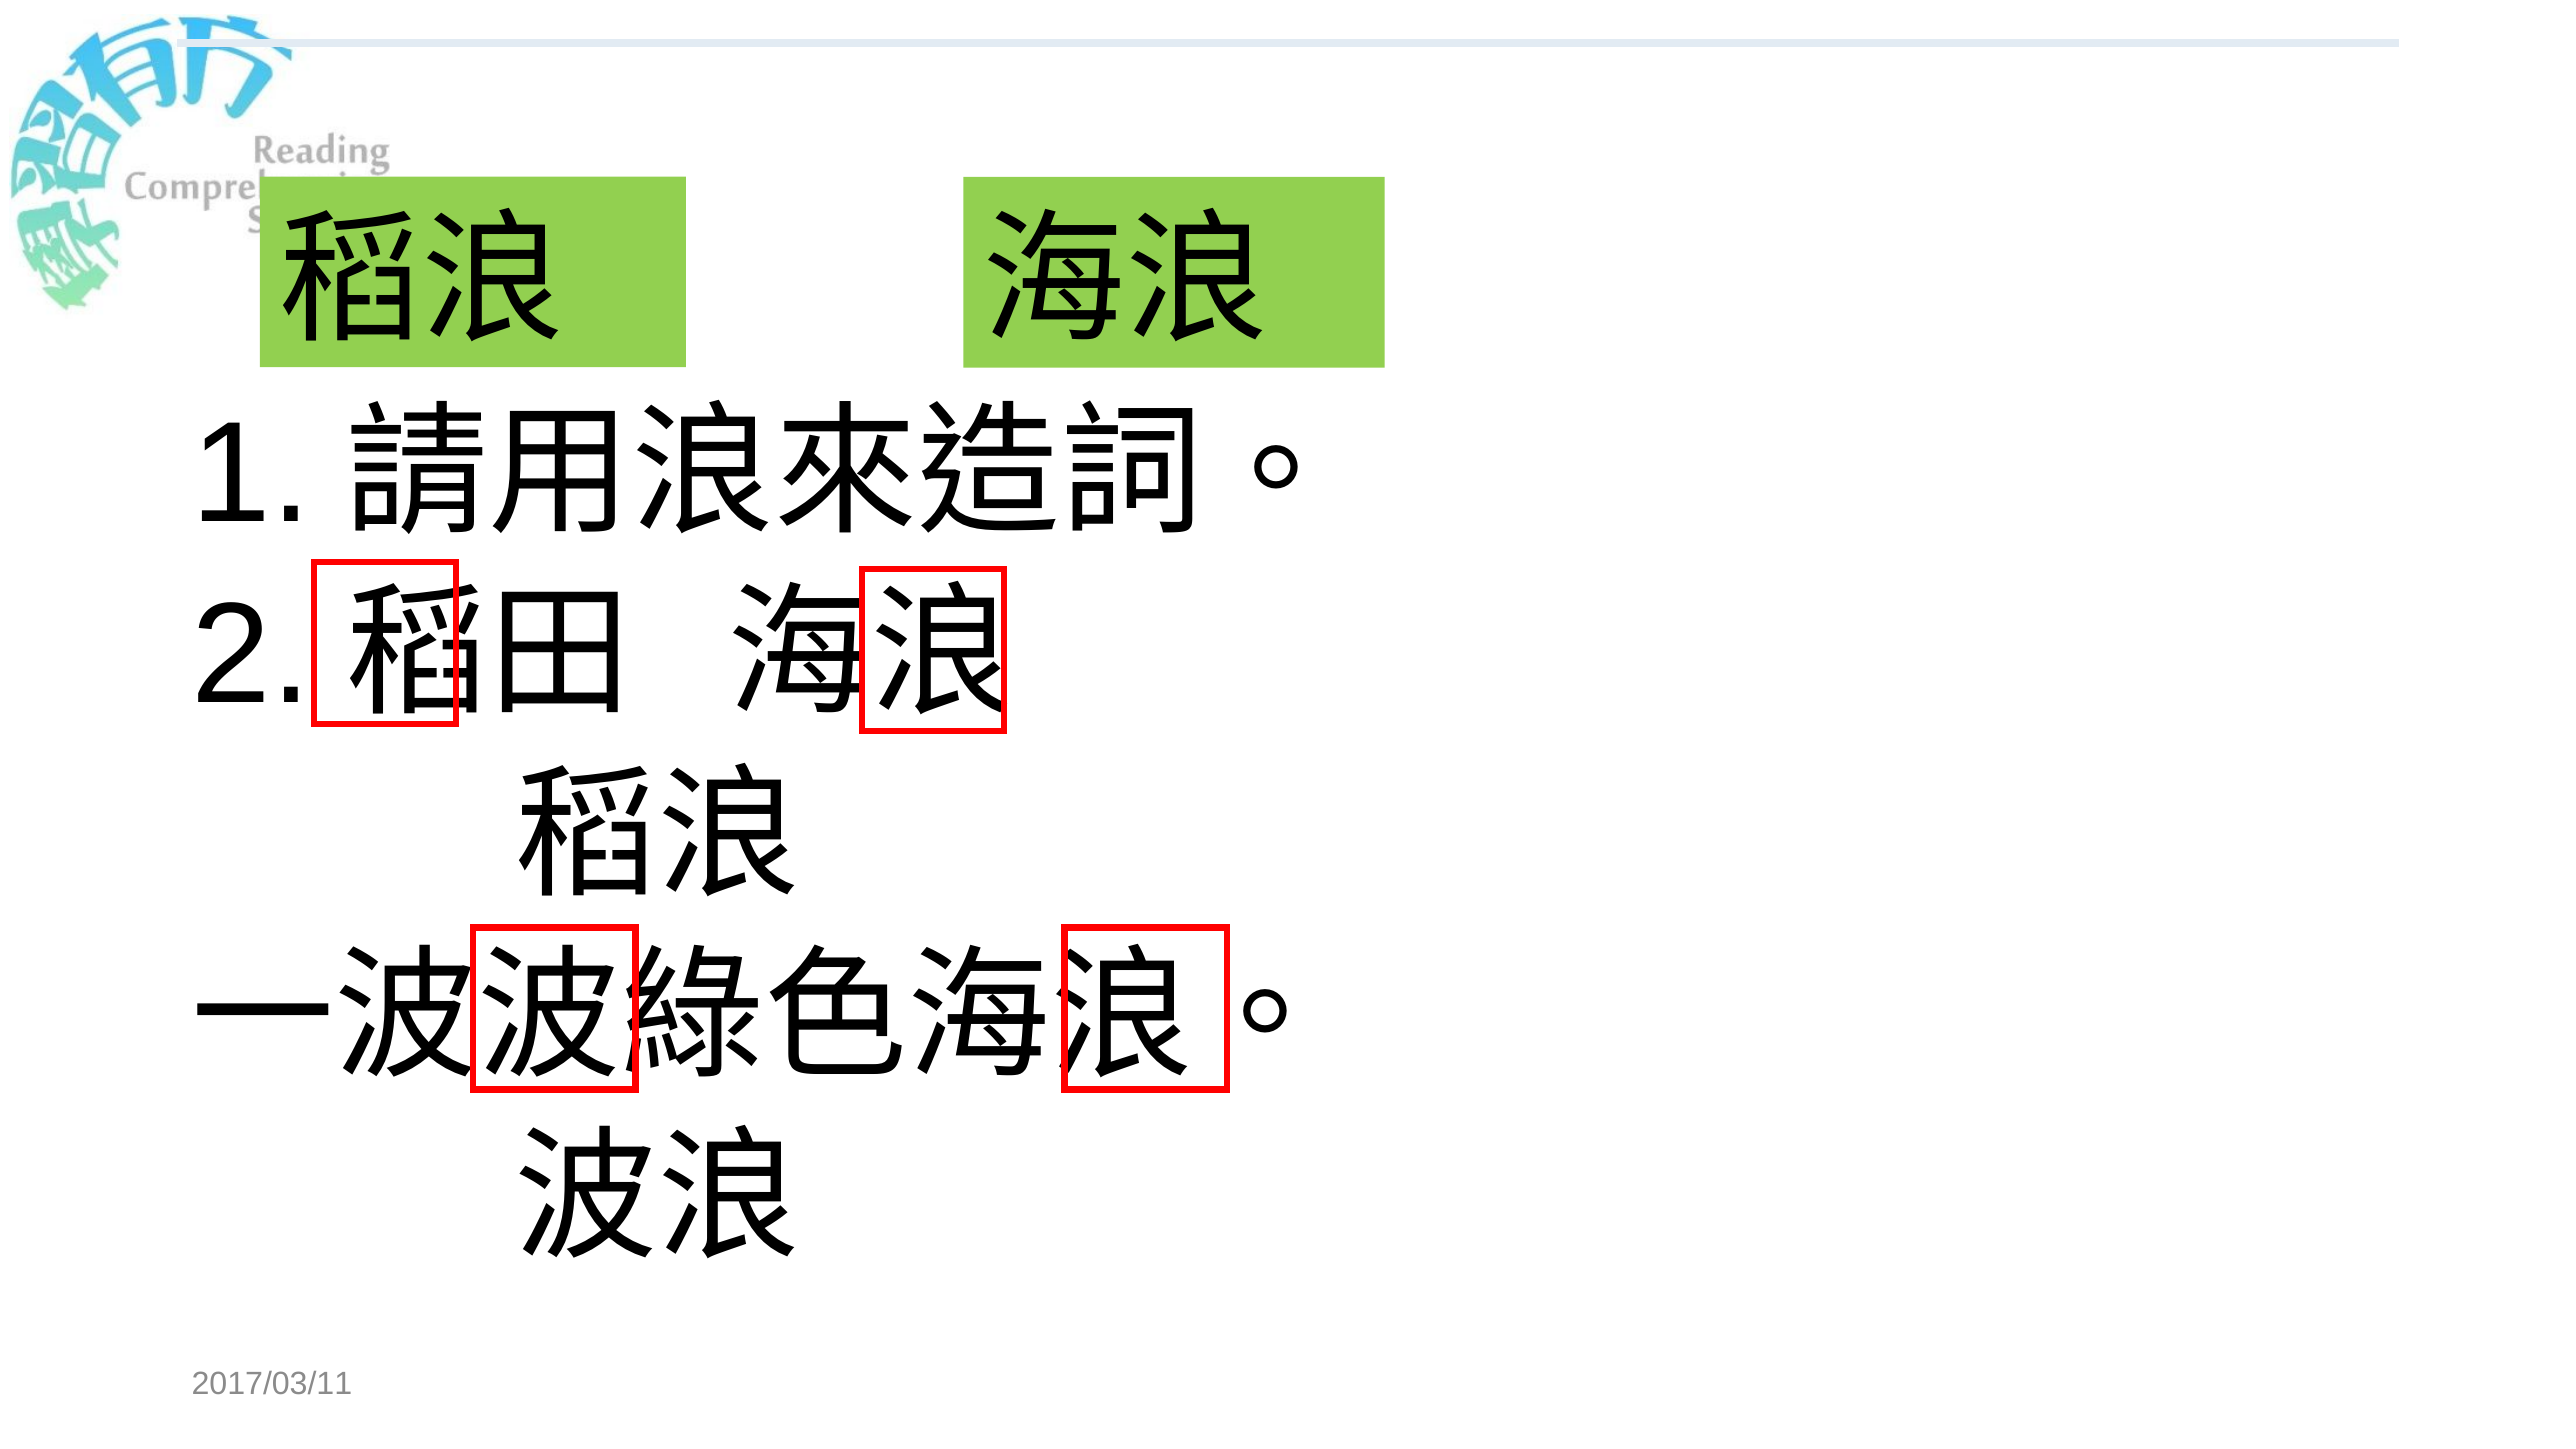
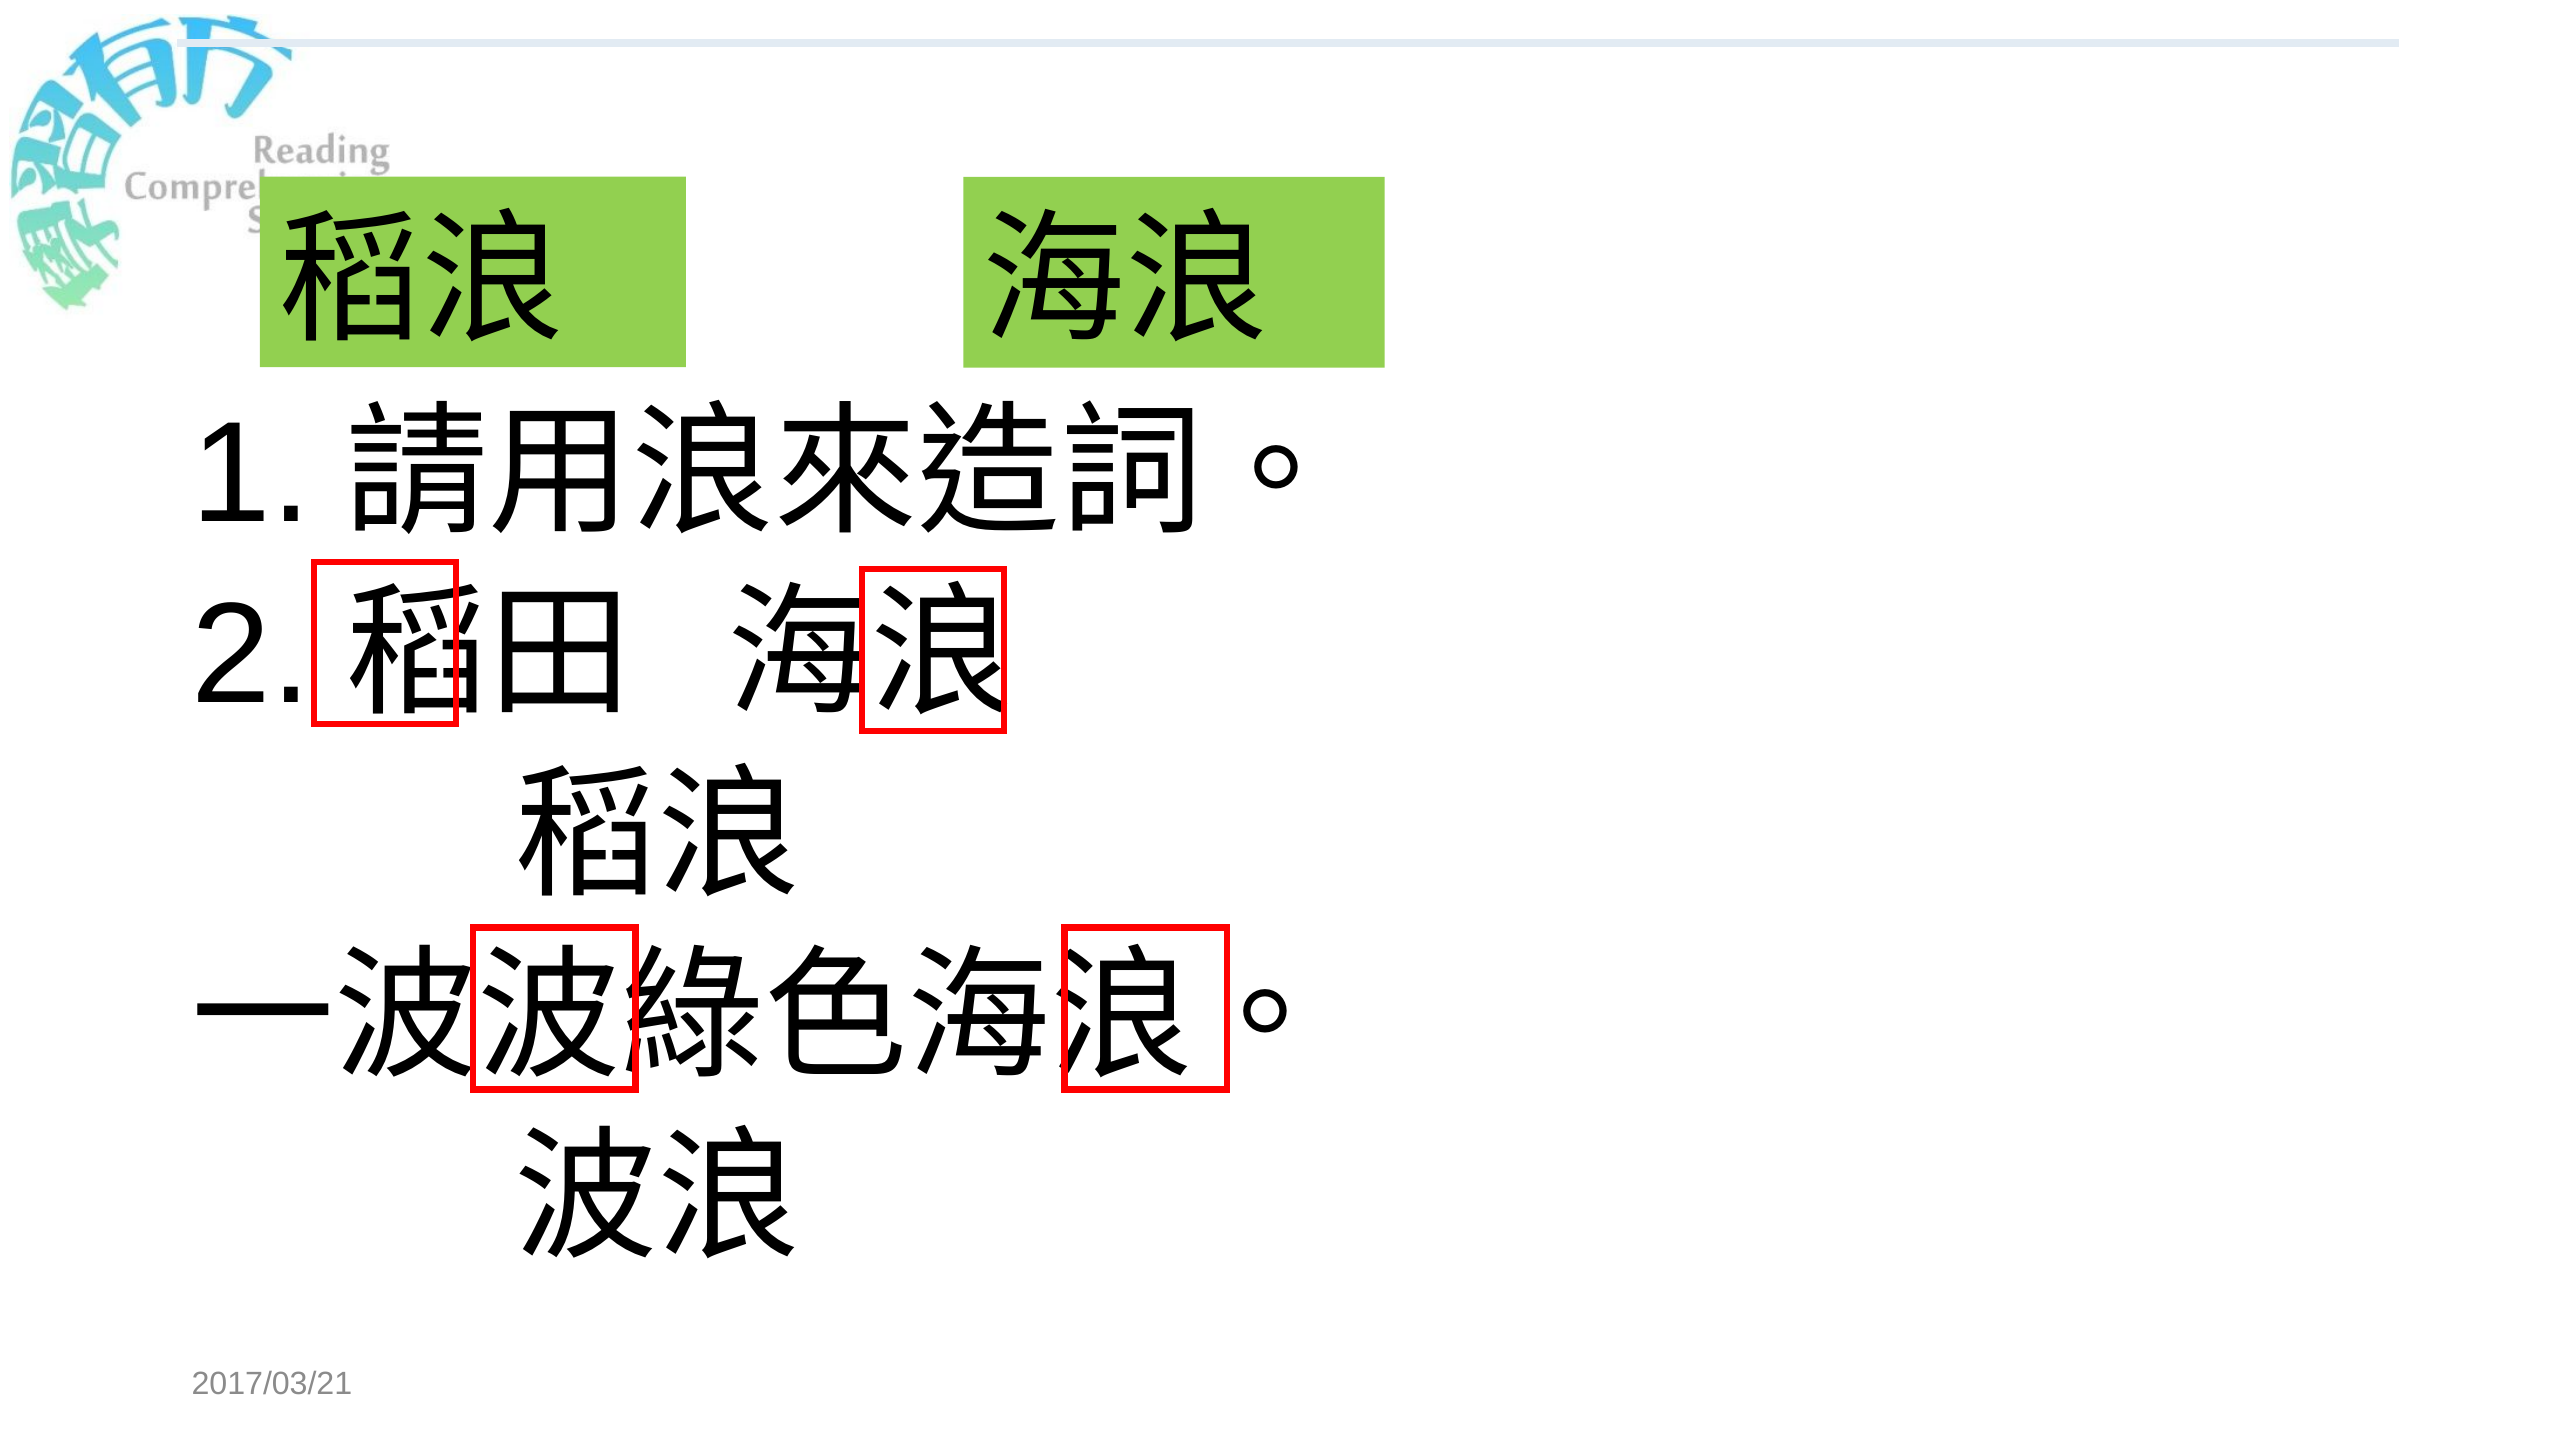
2017/03/11: 2017/03/11 -> 2017/03/21 (272, 1384)
